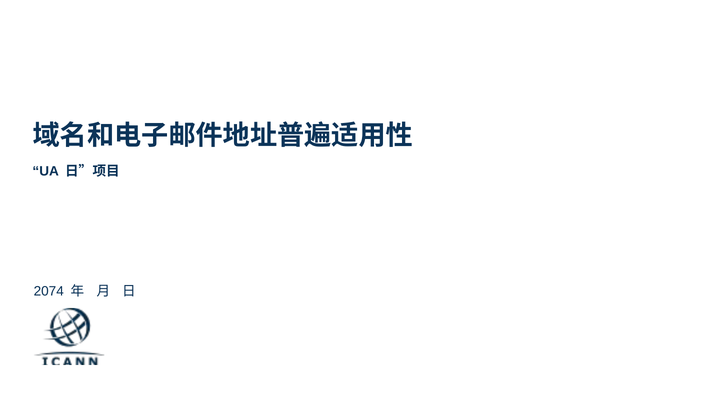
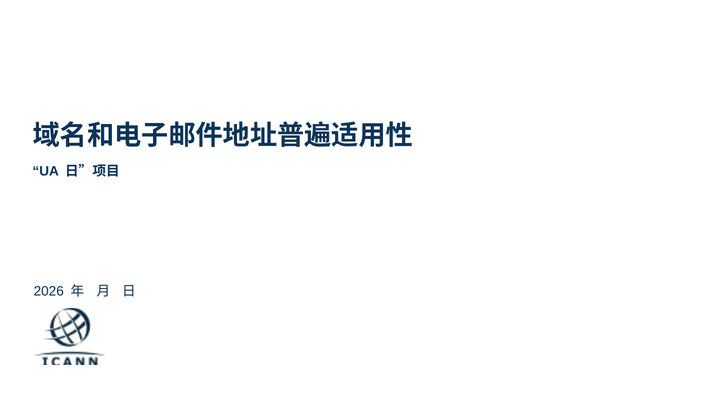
2074: 2074 -> 2026 (49, 291)
